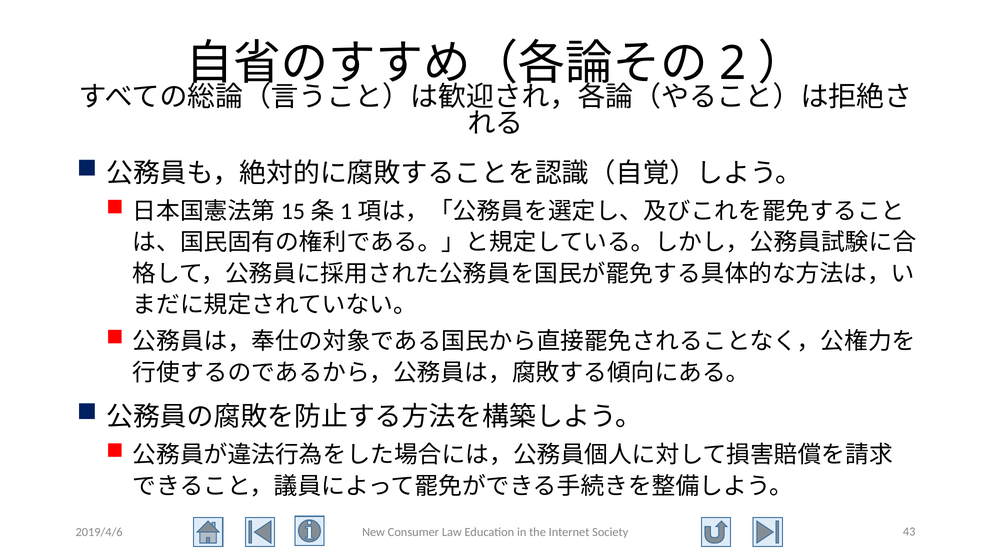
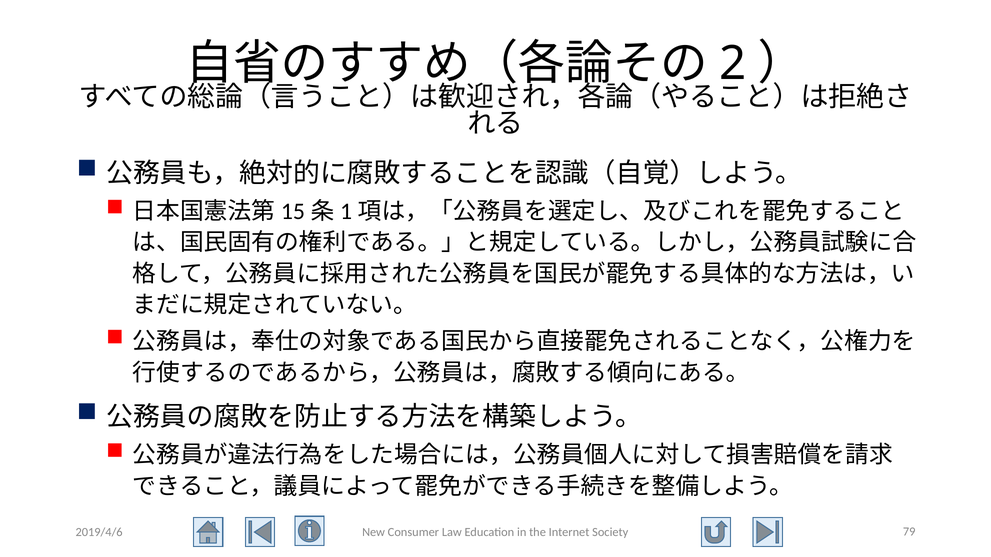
43: 43 -> 79 (909, 532)
